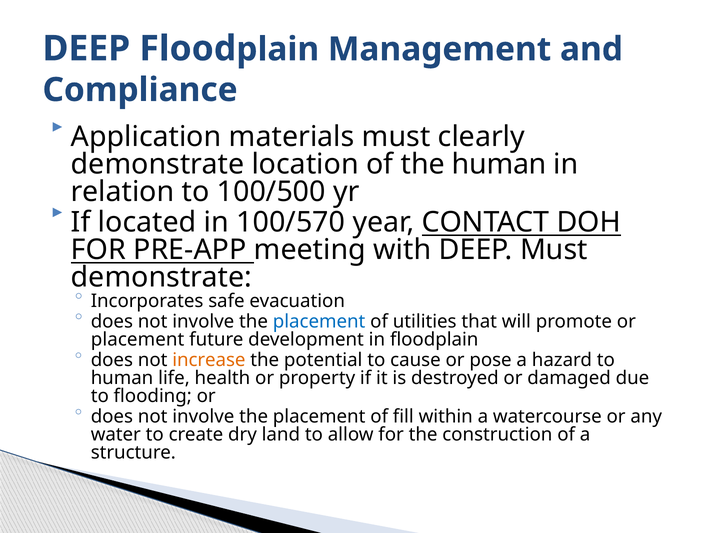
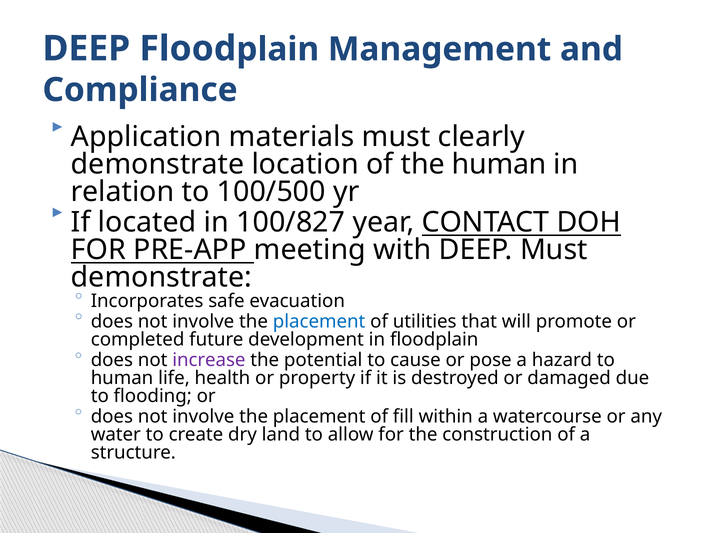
100/570: 100/570 -> 100/827 (291, 222)
placement: placement -> completed (138, 339)
increase colour: orange -> purple (209, 360)
